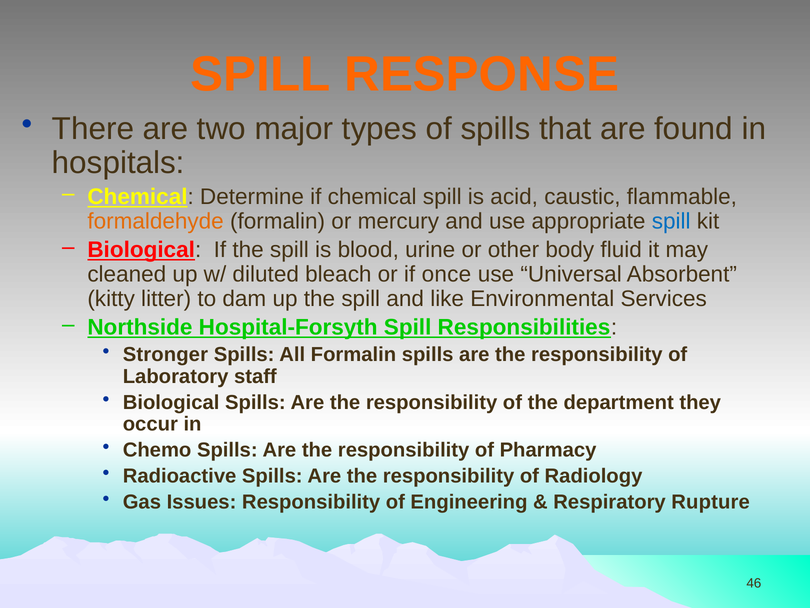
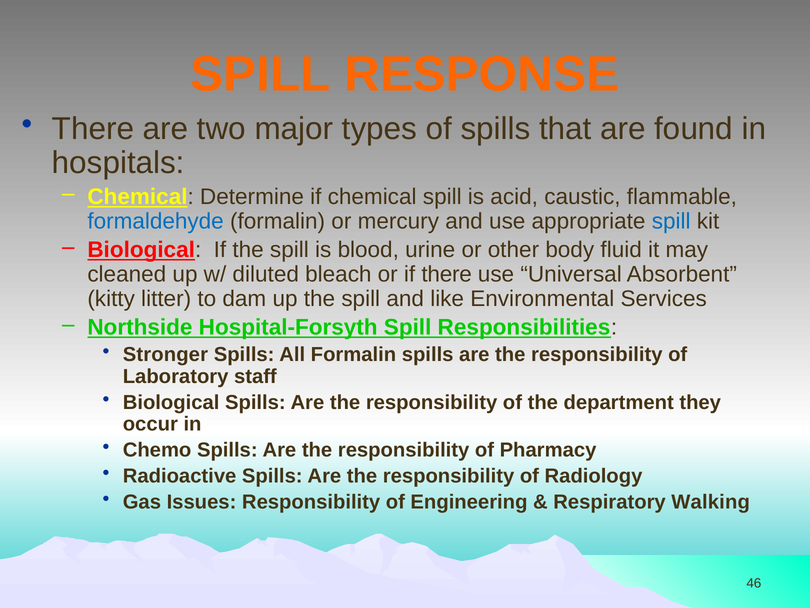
formaldehyde colour: orange -> blue (156, 221)
if once: once -> there (447, 274)
Rupture: Rupture -> Walking (711, 502)
